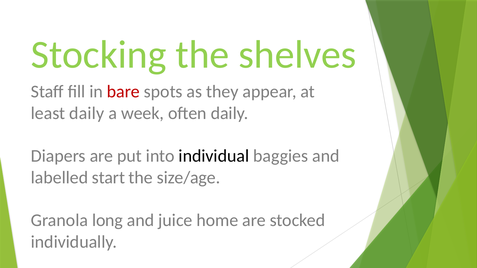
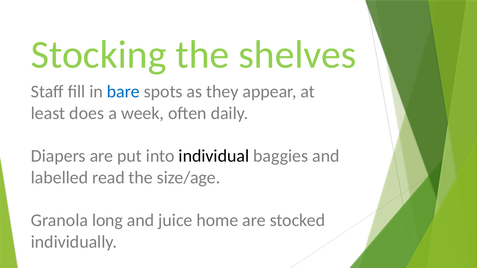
bare colour: red -> blue (123, 92)
least daily: daily -> does (87, 113)
start: start -> read (108, 178)
